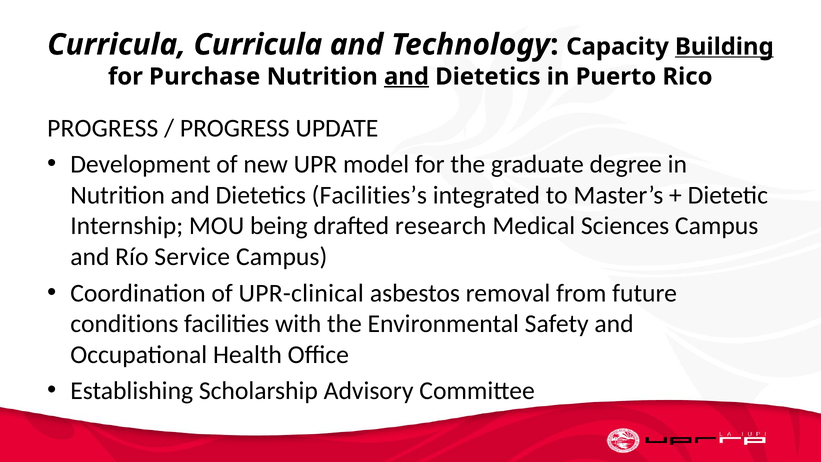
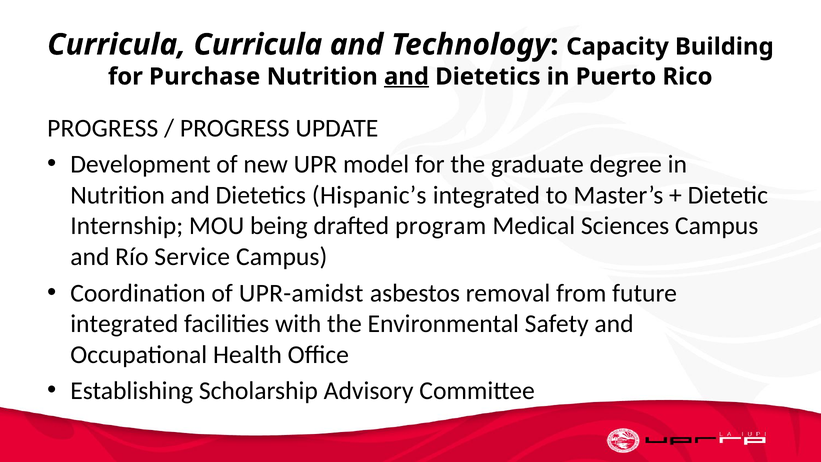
Building underline: present -> none (724, 47)
Facilities’s: Facilities’s -> Hispanic’s (369, 195)
research: research -> program (441, 226)
UPR-clinical: UPR-clinical -> UPR-amidst (301, 293)
conditions: conditions -> integrated (124, 324)
